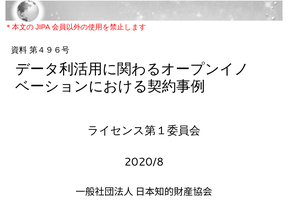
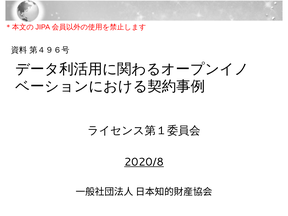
2020/8 underline: none -> present (144, 162)
